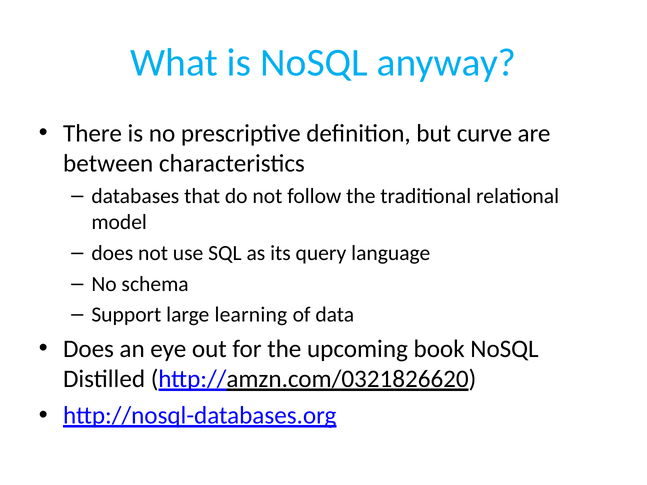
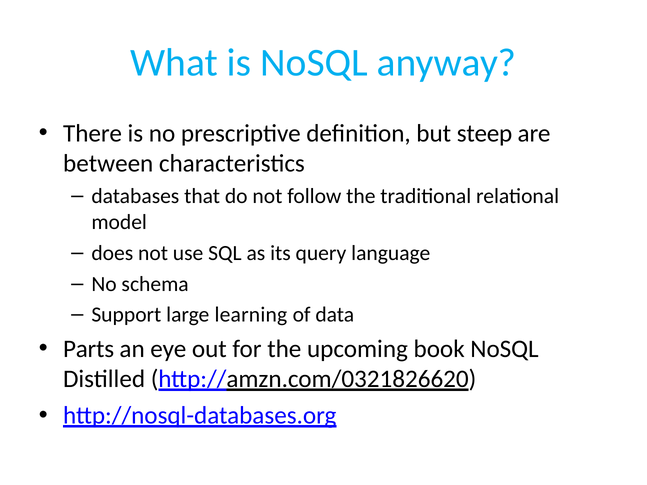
curve: curve -> steep (485, 133)
Does: Does -> Parts (89, 349)
